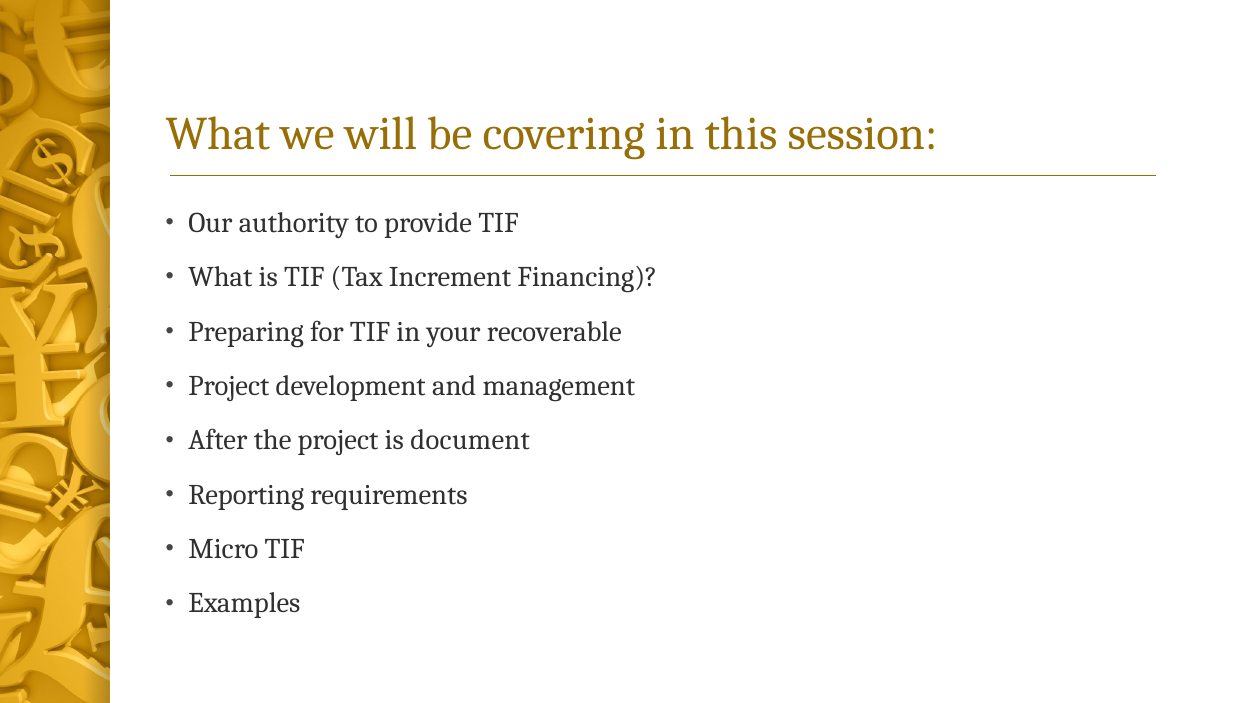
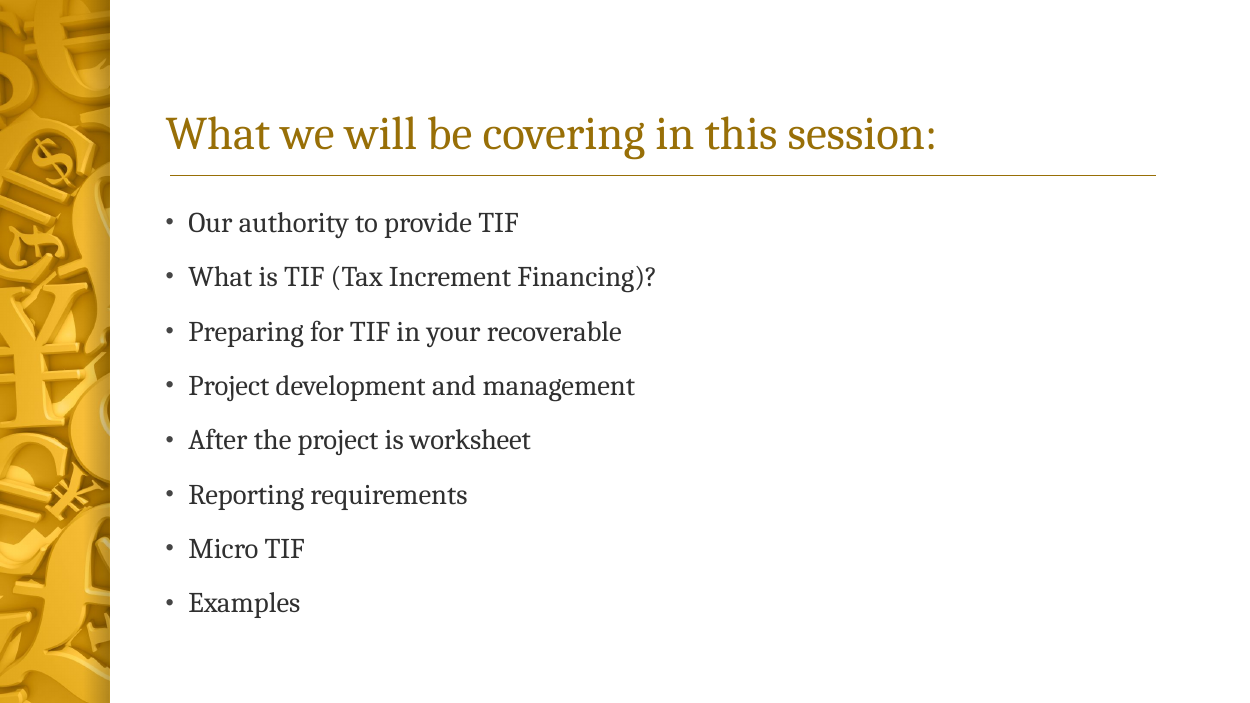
document: document -> worksheet (470, 441)
